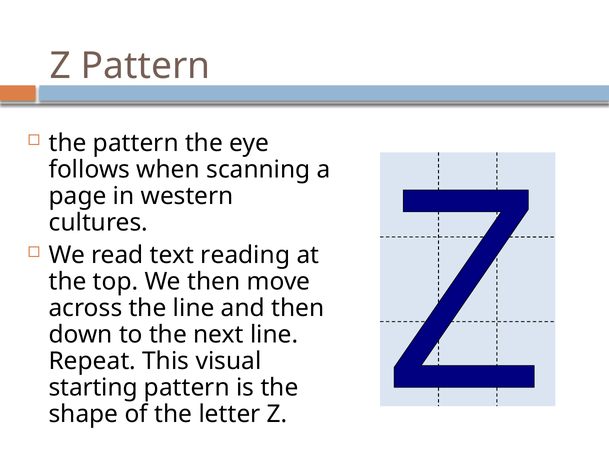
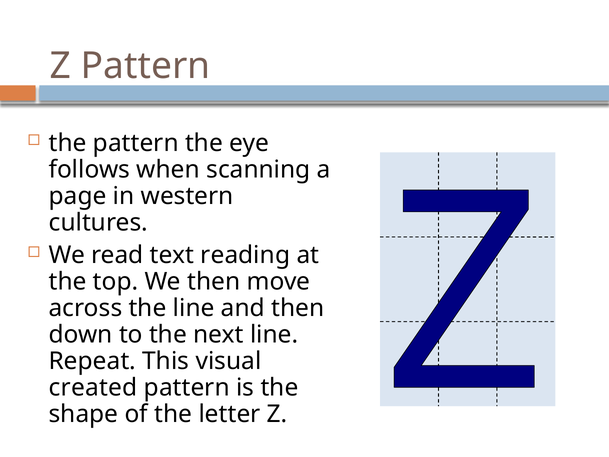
starting: starting -> created (93, 387)
